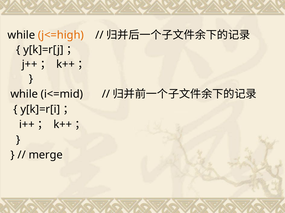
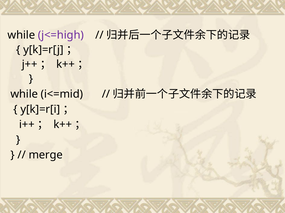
j<=high colour: orange -> purple (61, 35)
